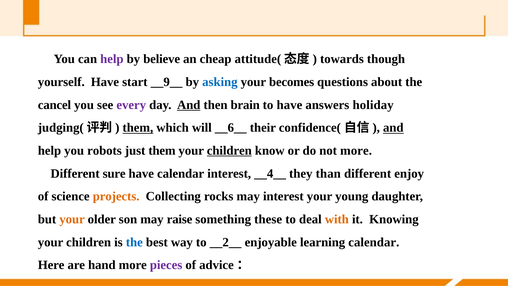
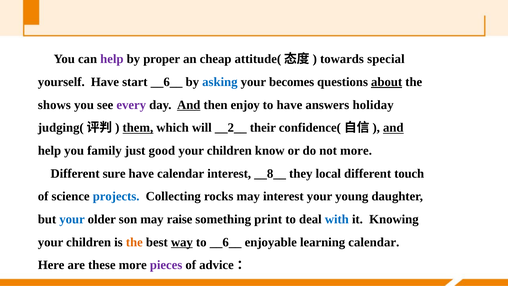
believe: believe -> proper (162, 59)
though: though -> special (386, 59)
start __9__: __9__ -> __6__ (167, 82)
about underline: none -> present (387, 82)
cancel: cancel -> shows (54, 105)
brain: brain -> enjoy (245, 105)
__6__: __6__ -> __2__ (231, 128)
robots: robots -> family (104, 151)
just them: them -> good (162, 151)
children underline: present -> none (229, 151)
__4__: __4__ -> __8__ (270, 173)
than: than -> local (328, 173)
enjoy: enjoy -> touch (409, 173)
projects colour: orange -> blue (116, 196)
your colour: orange -> blue (72, 219)
these: these -> print (268, 219)
with colour: orange -> blue (337, 219)
the colour: blue -> orange (134, 242)
way underline: none -> present (182, 242)
to __2__: __2__ -> __6__ (226, 242)
hand: hand -> these (102, 265)
